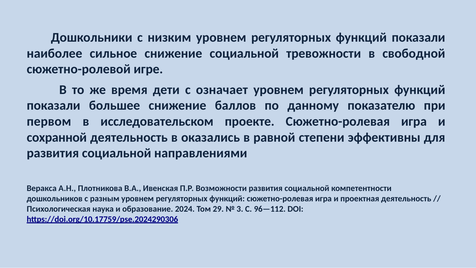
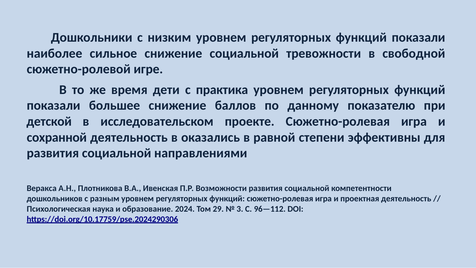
означает: означает -> практика (222, 90)
первом: первом -> детской (49, 121)
